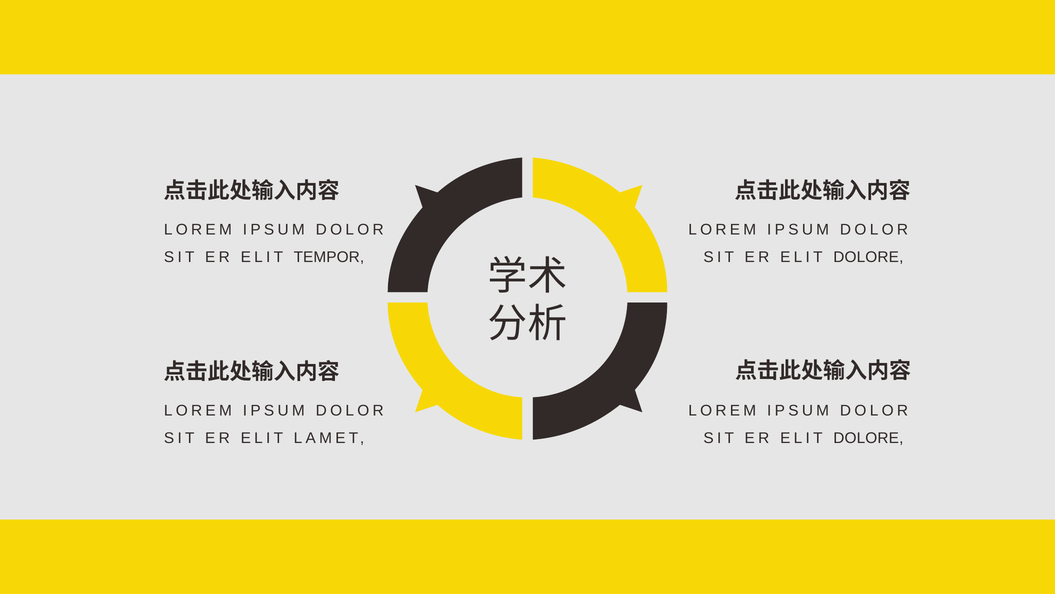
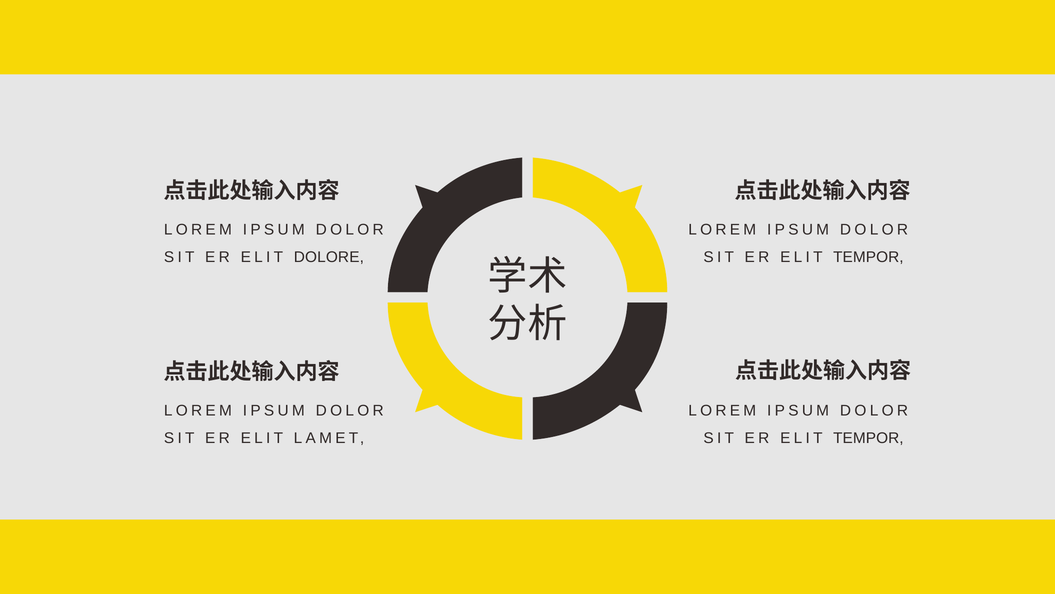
TEMPOR: TEMPOR -> DOLORE (329, 257)
DOLORE: DOLORE -> TEMPOR (868, 257)
DOLORE: DOLORE -> TEMPOR (868, 438)
